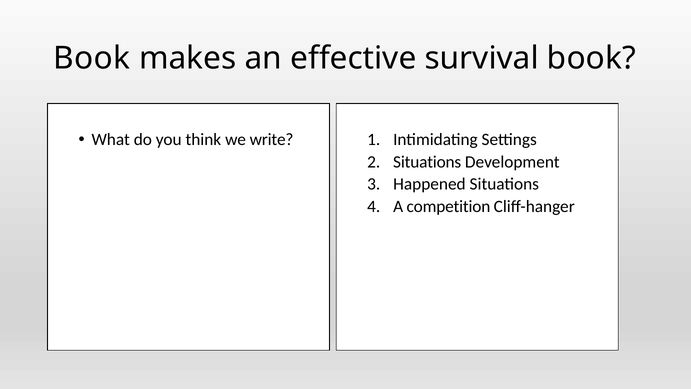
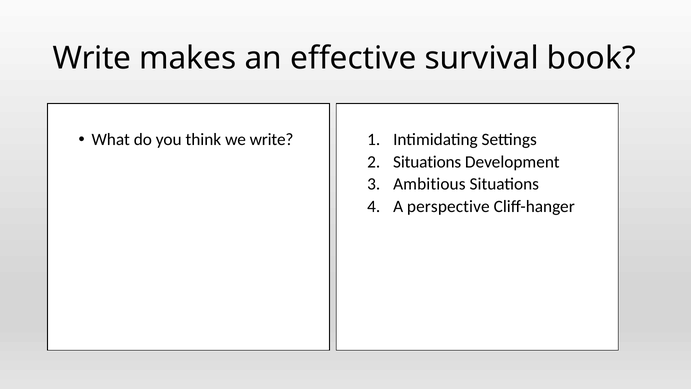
Book: Book -> Write (92, 58)
Happened: Happened -> Ambitious (429, 184)
competition: competition -> perspective (448, 206)
